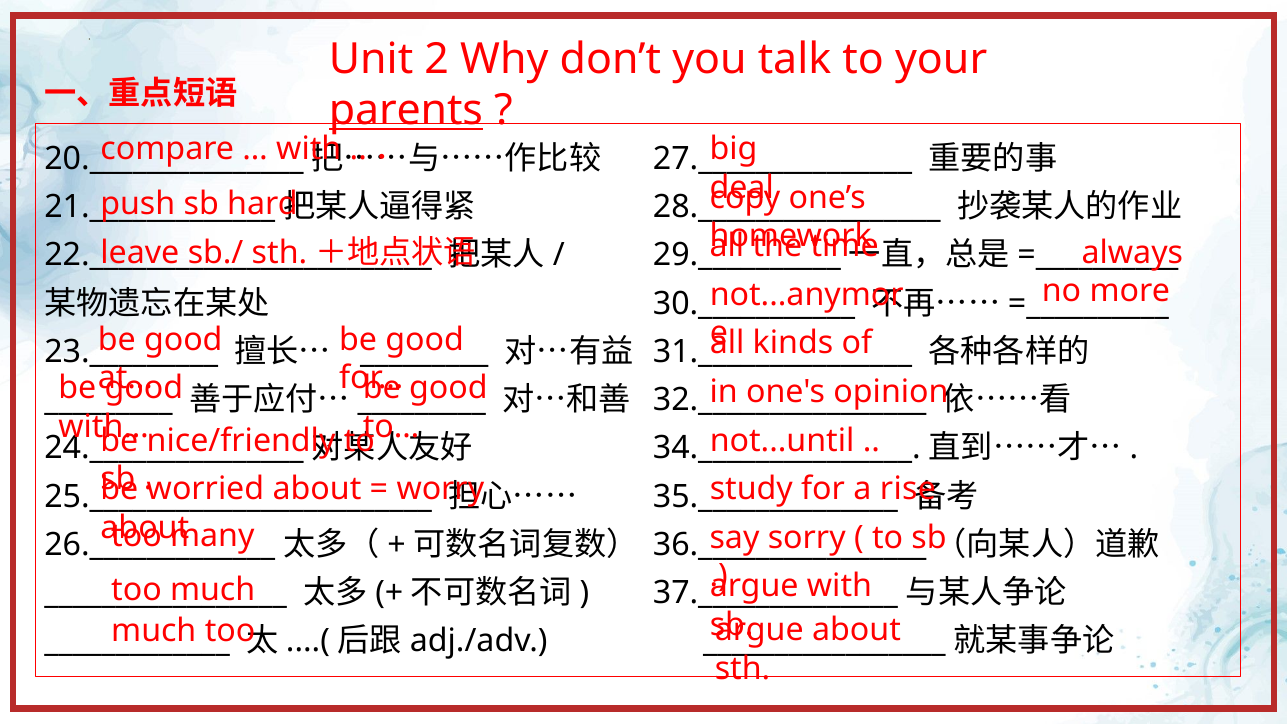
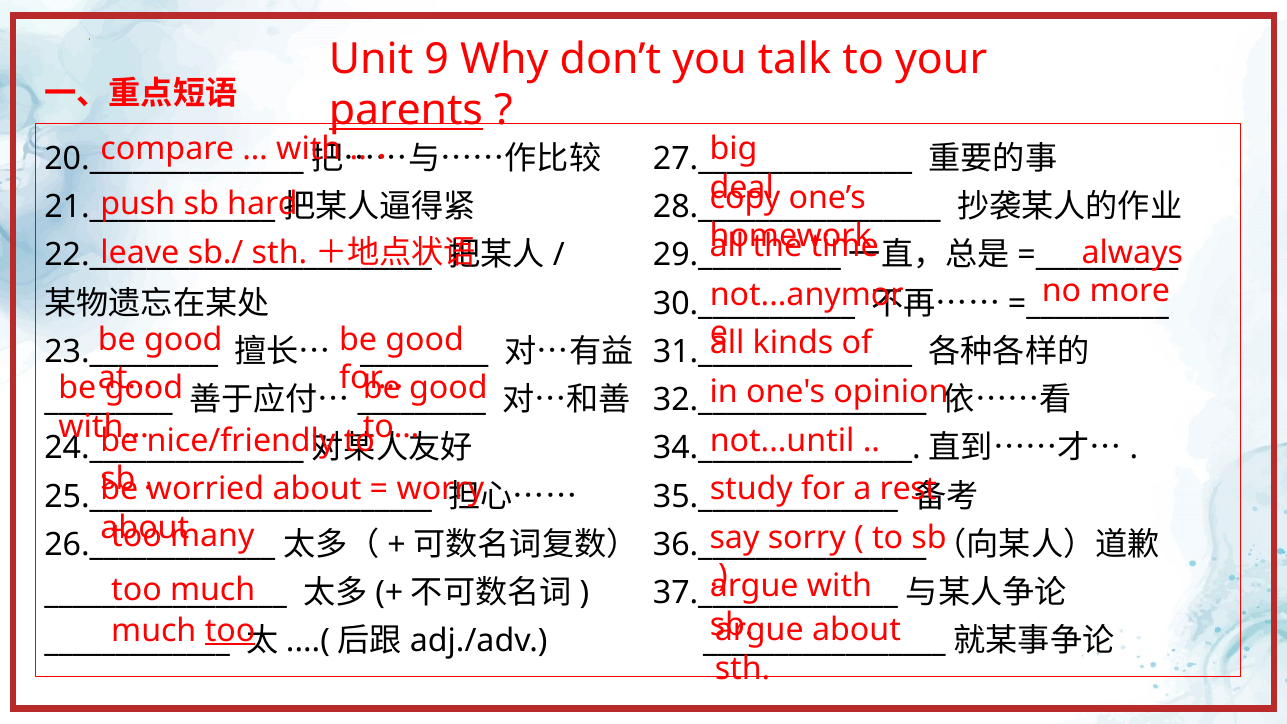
2: 2 -> 9 (437, 59)
rise: rise -> rest (908, 489)
too underline: none -> present (230, 630)
